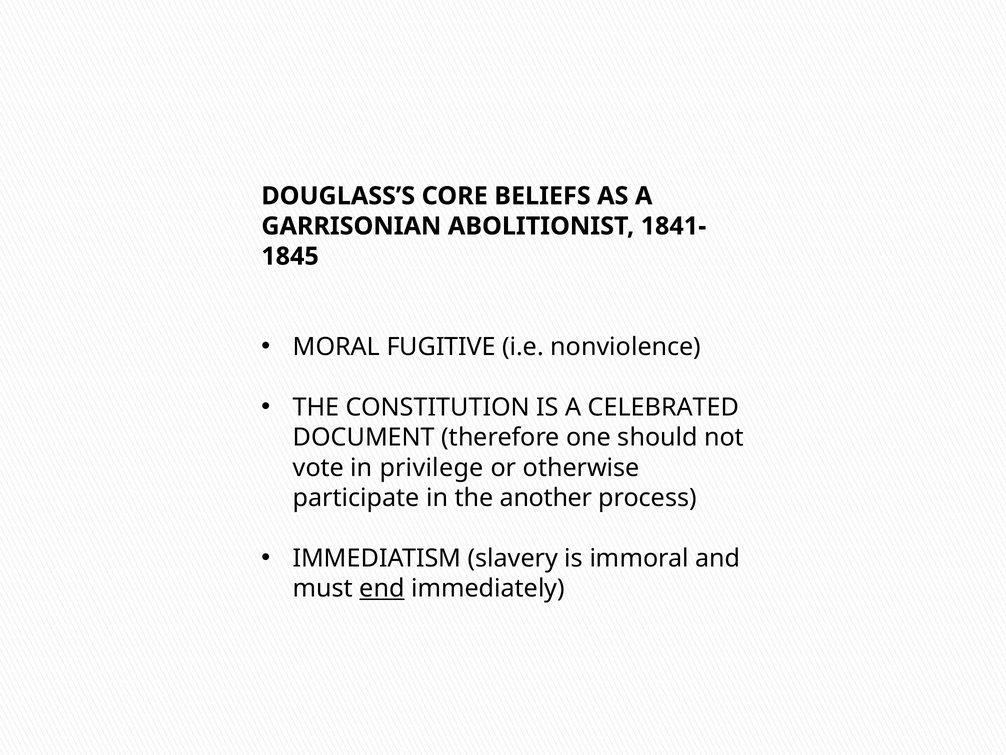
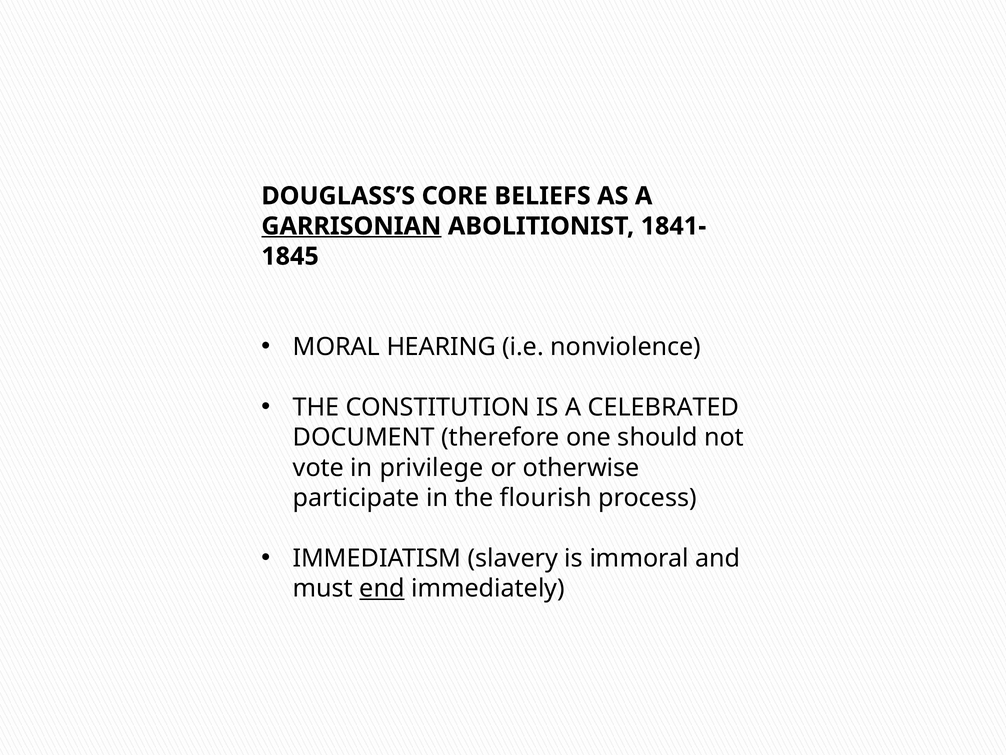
GARRISONIAN underline: none -> present (351, 226)
FUGITIVE: FUGITIVE -> HEARING (441, 347)
another: another -> flourish (546, 498)
